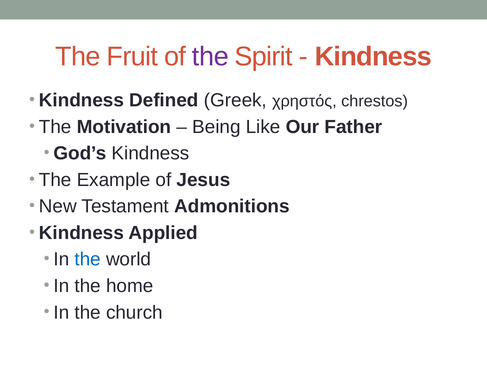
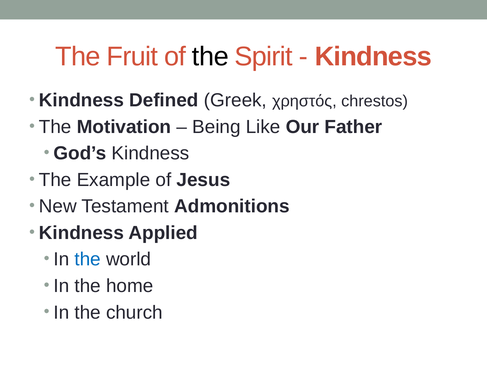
the colour: purple -> black (210, 57)
